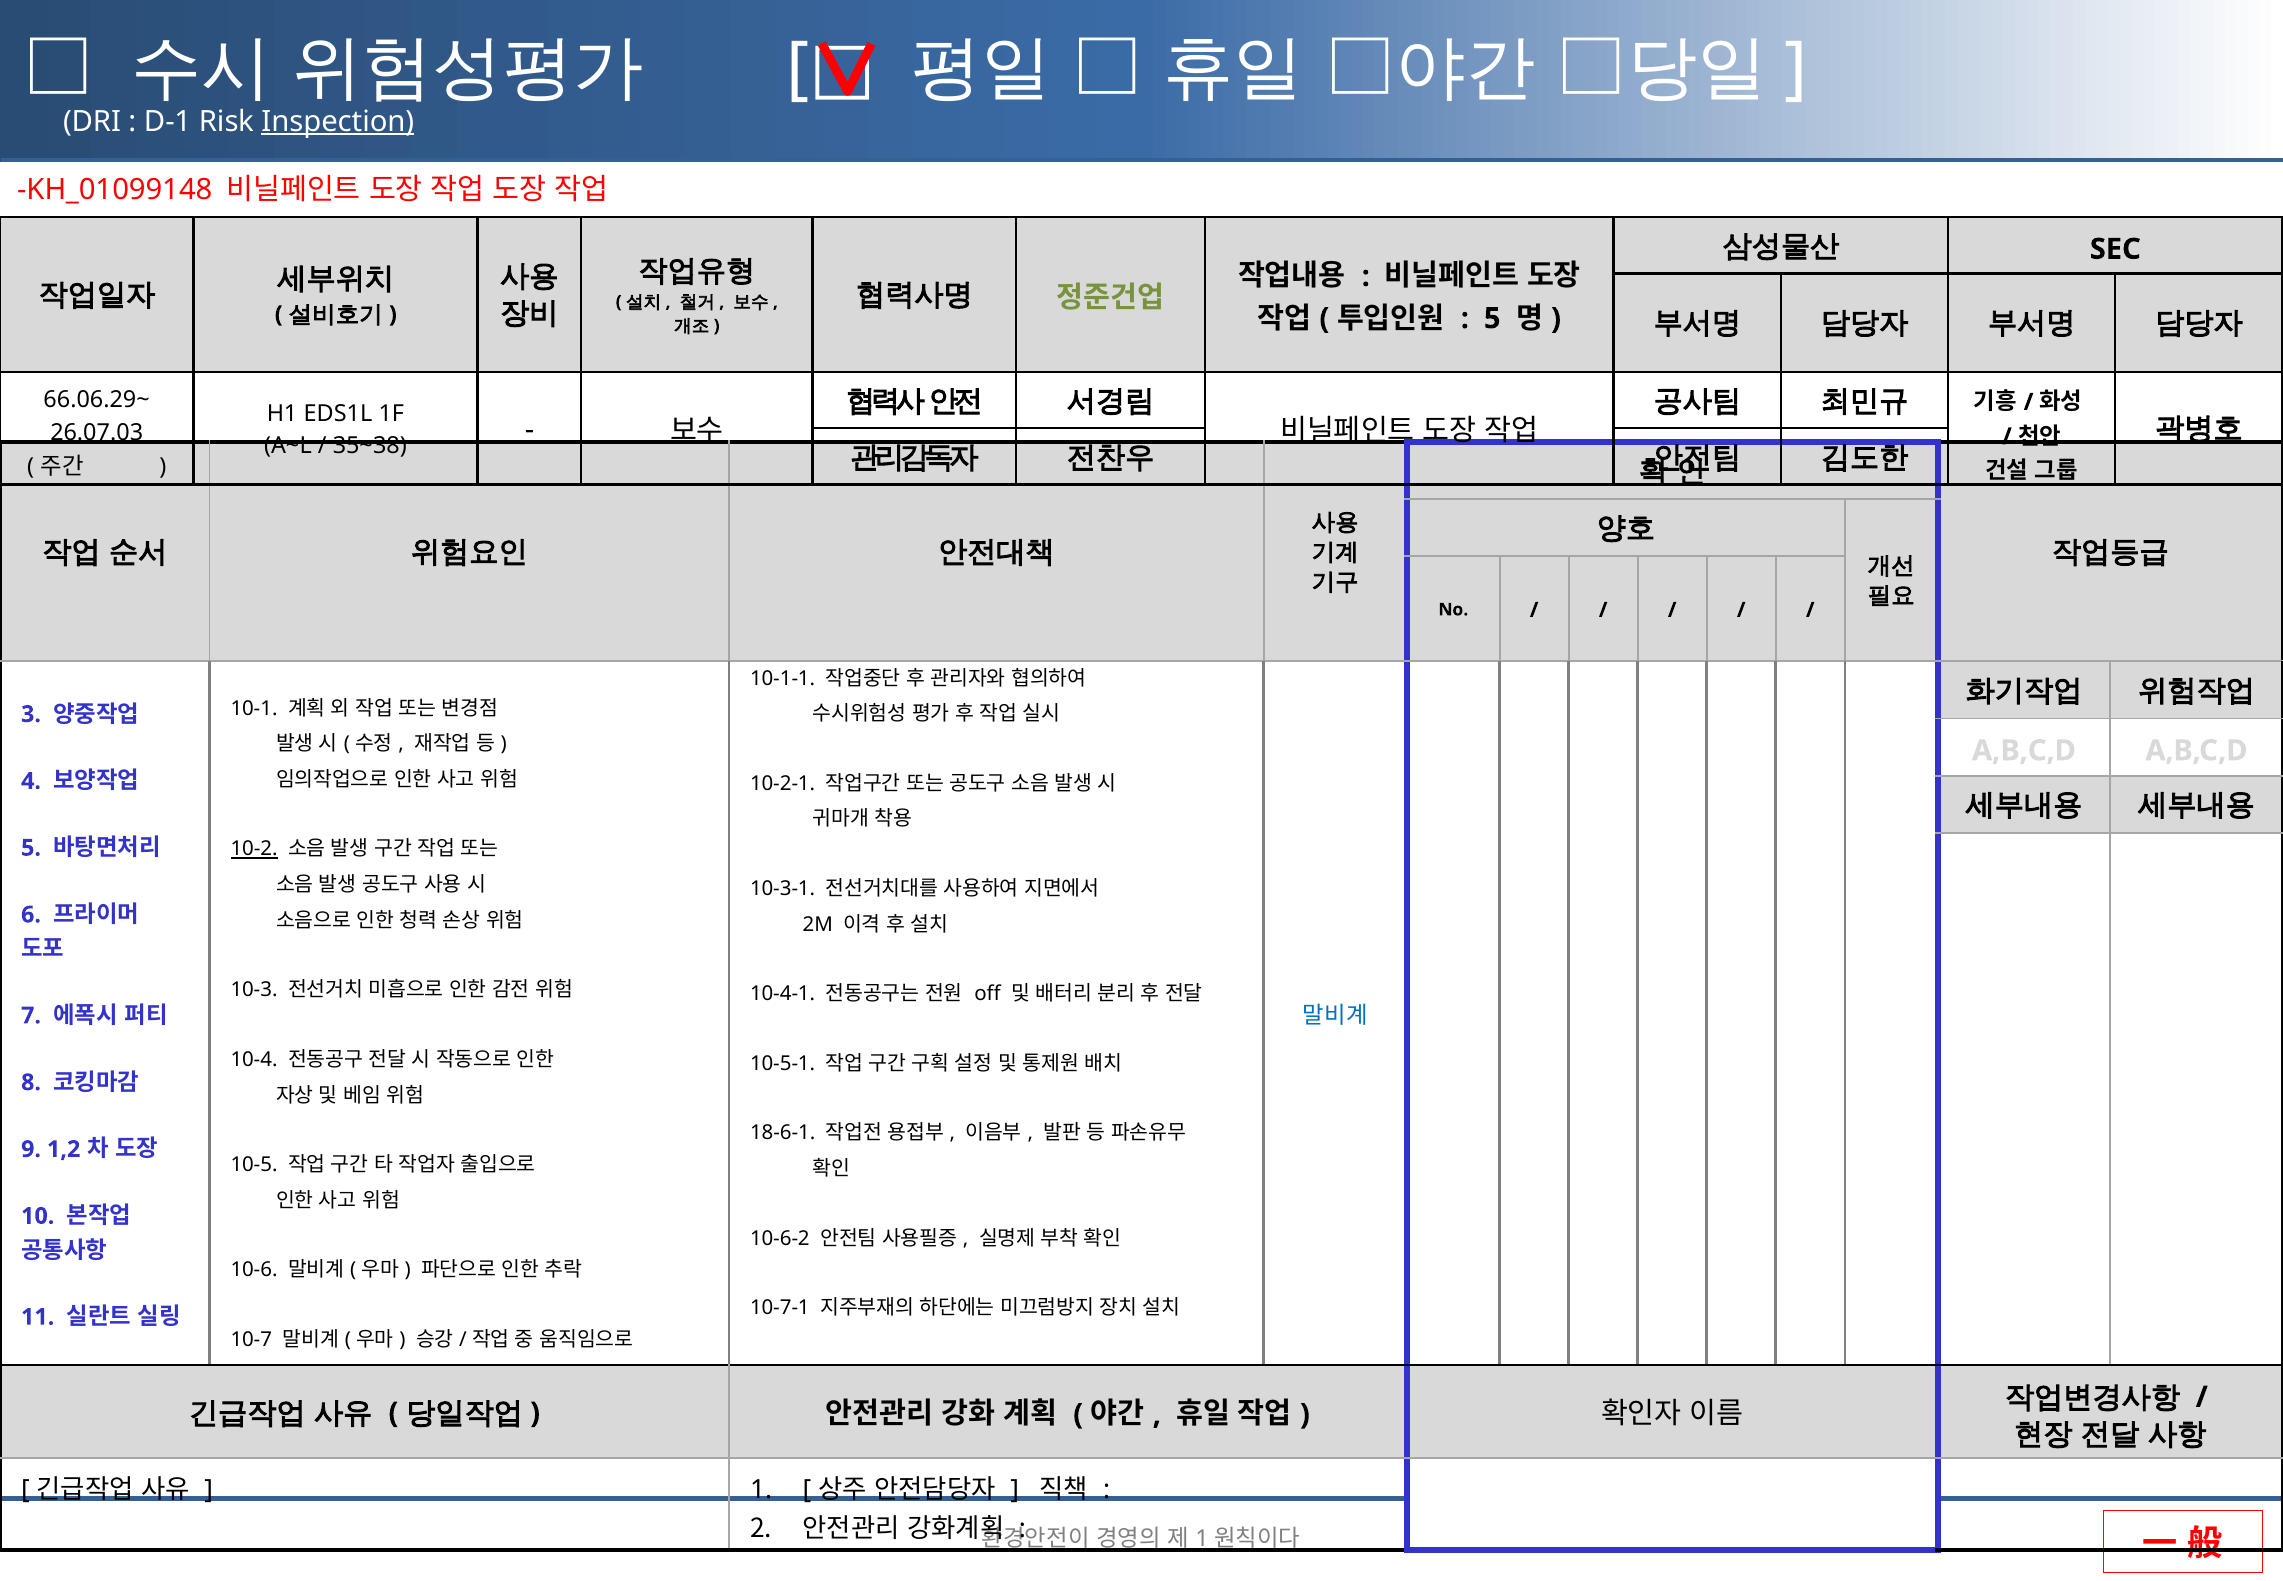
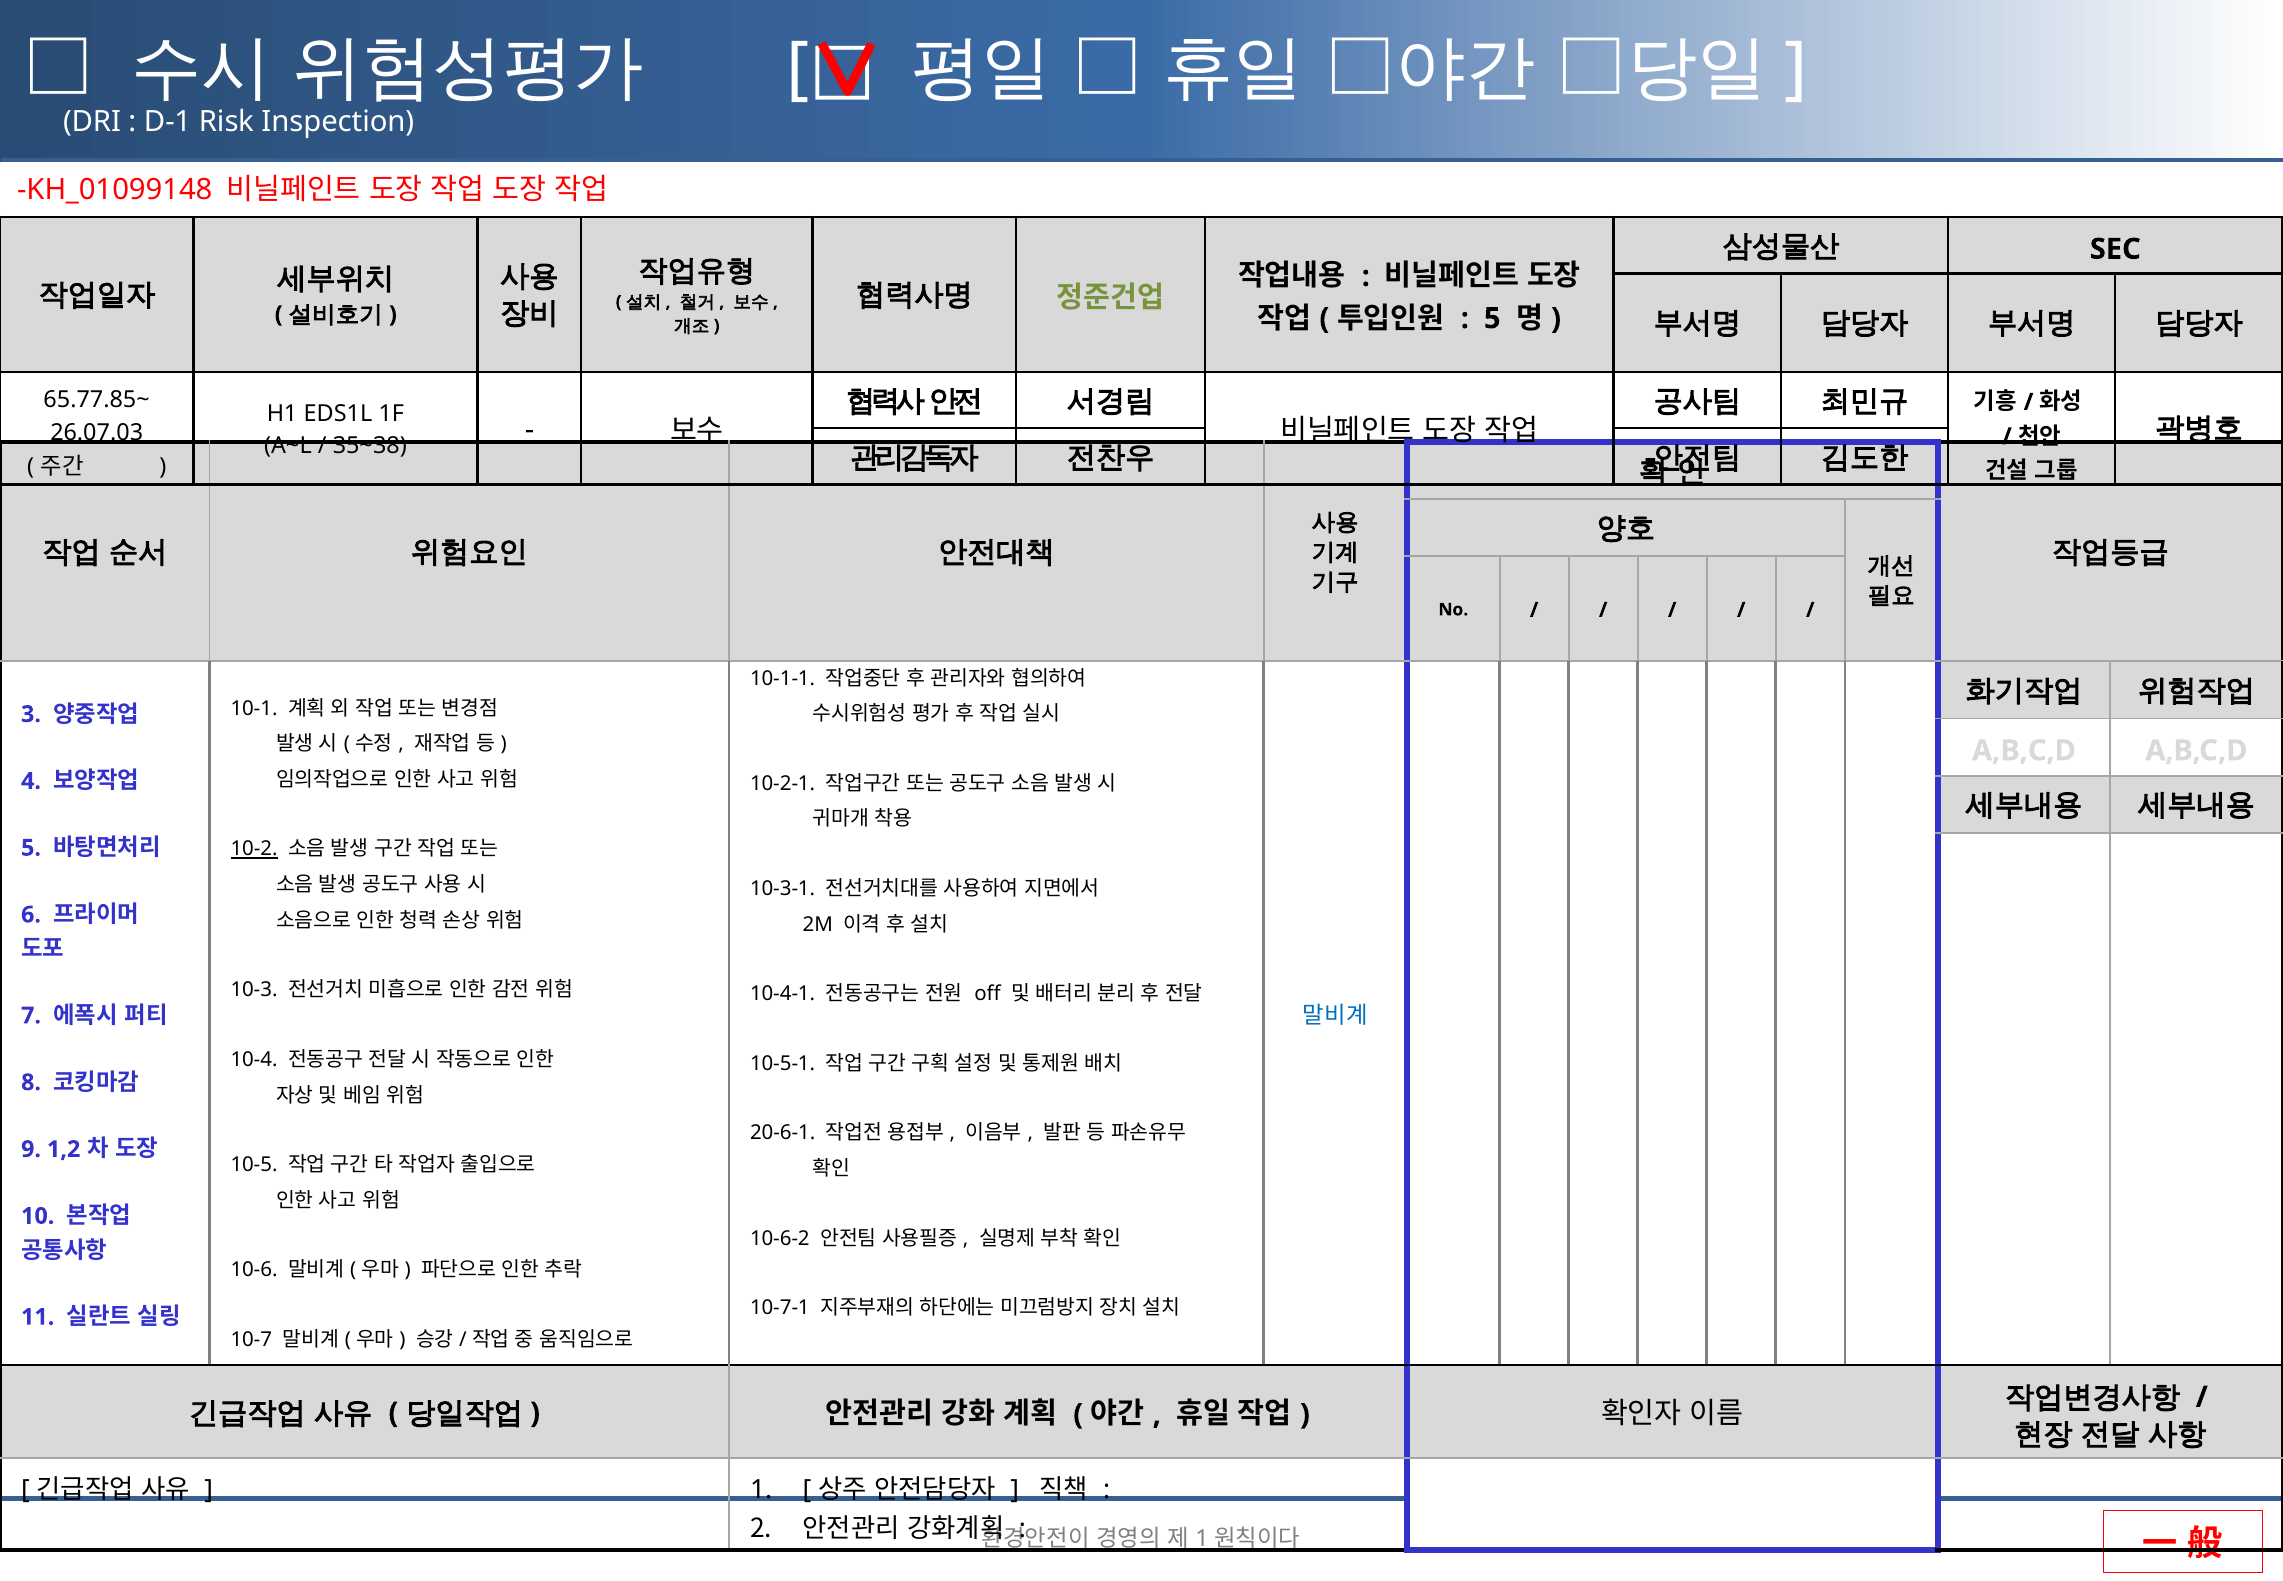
Inspection underline: present -> none (338, 121)
66.06.29~: 66.06.29~ -> 65.77.85~ (97, 400)
18-6-1: 18-6-1 -> 20-6-1 (783, 1133)
